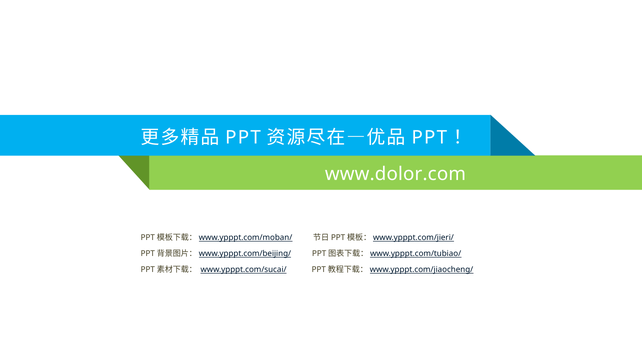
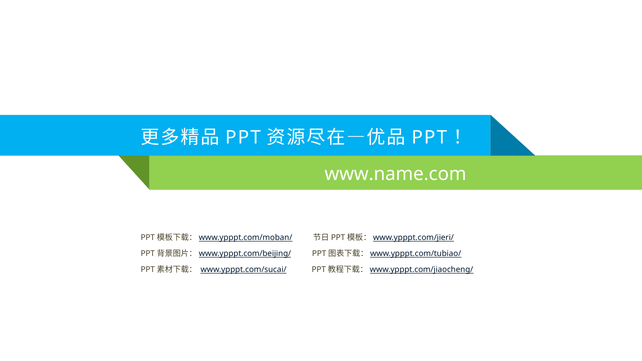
www.dolor.com: www.dolor.com -> www.name.com (396, 174)
